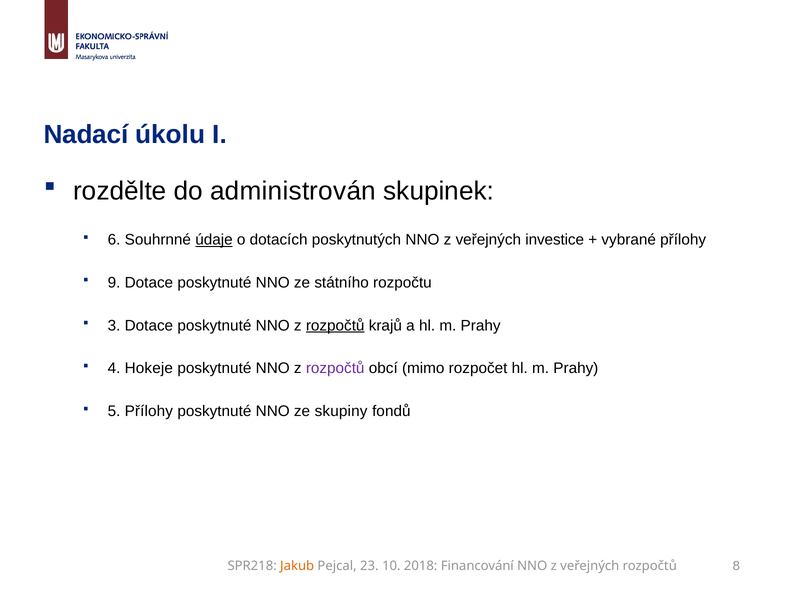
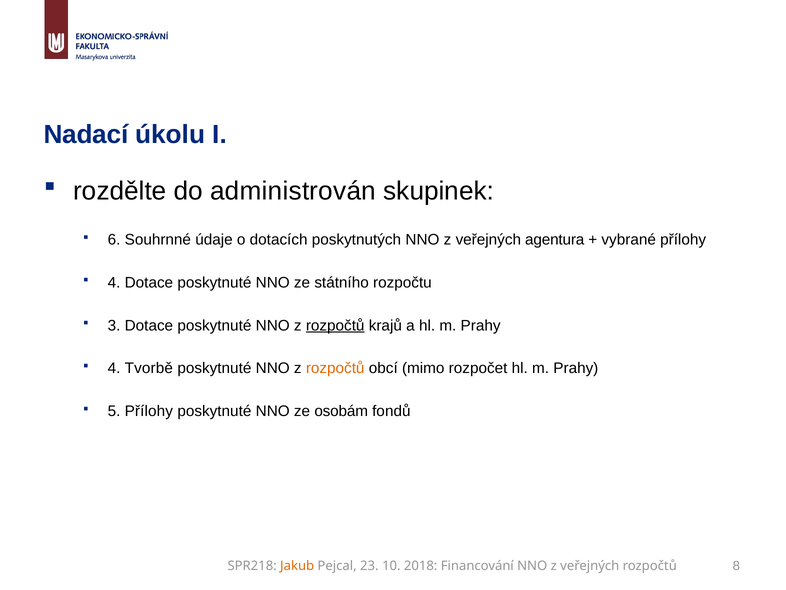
údaje underline: present -> none (214, 240)
investice: investice -> agentura (555, 240)
9: 9 -> 4 (114, 282)
Hokeje: Hokeje -> Tvorbě (149, 368)
rozpočtů colour: purple -> orange (335, 368)
skupiny: skupiny -> osobám (341, 411)
